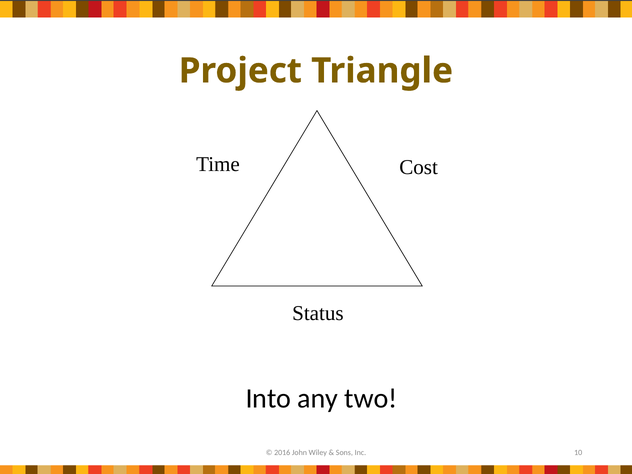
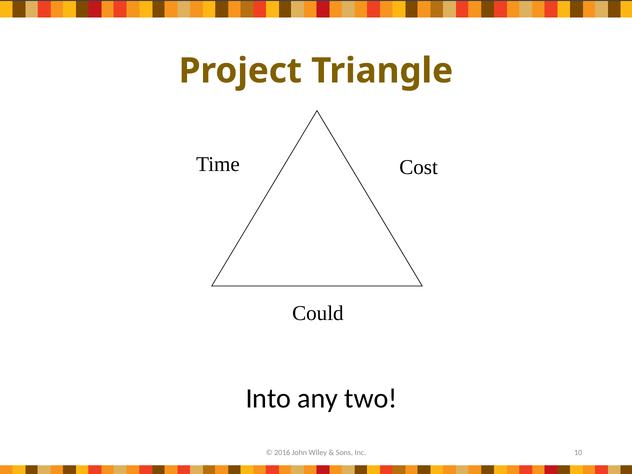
Status: Status -> Could (318, 313)
